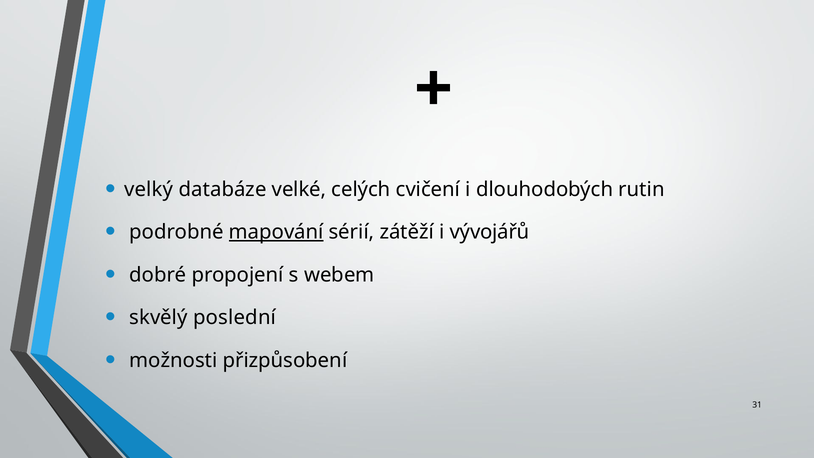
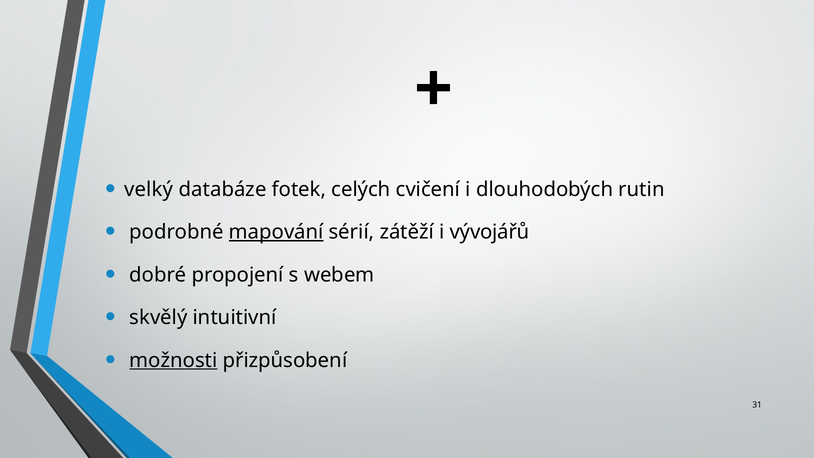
velké: velké -> fotek (299, 189)
poslední: poslední -> intuitivní (235, 317)
možnosti underline: none -> present (173, 360)
